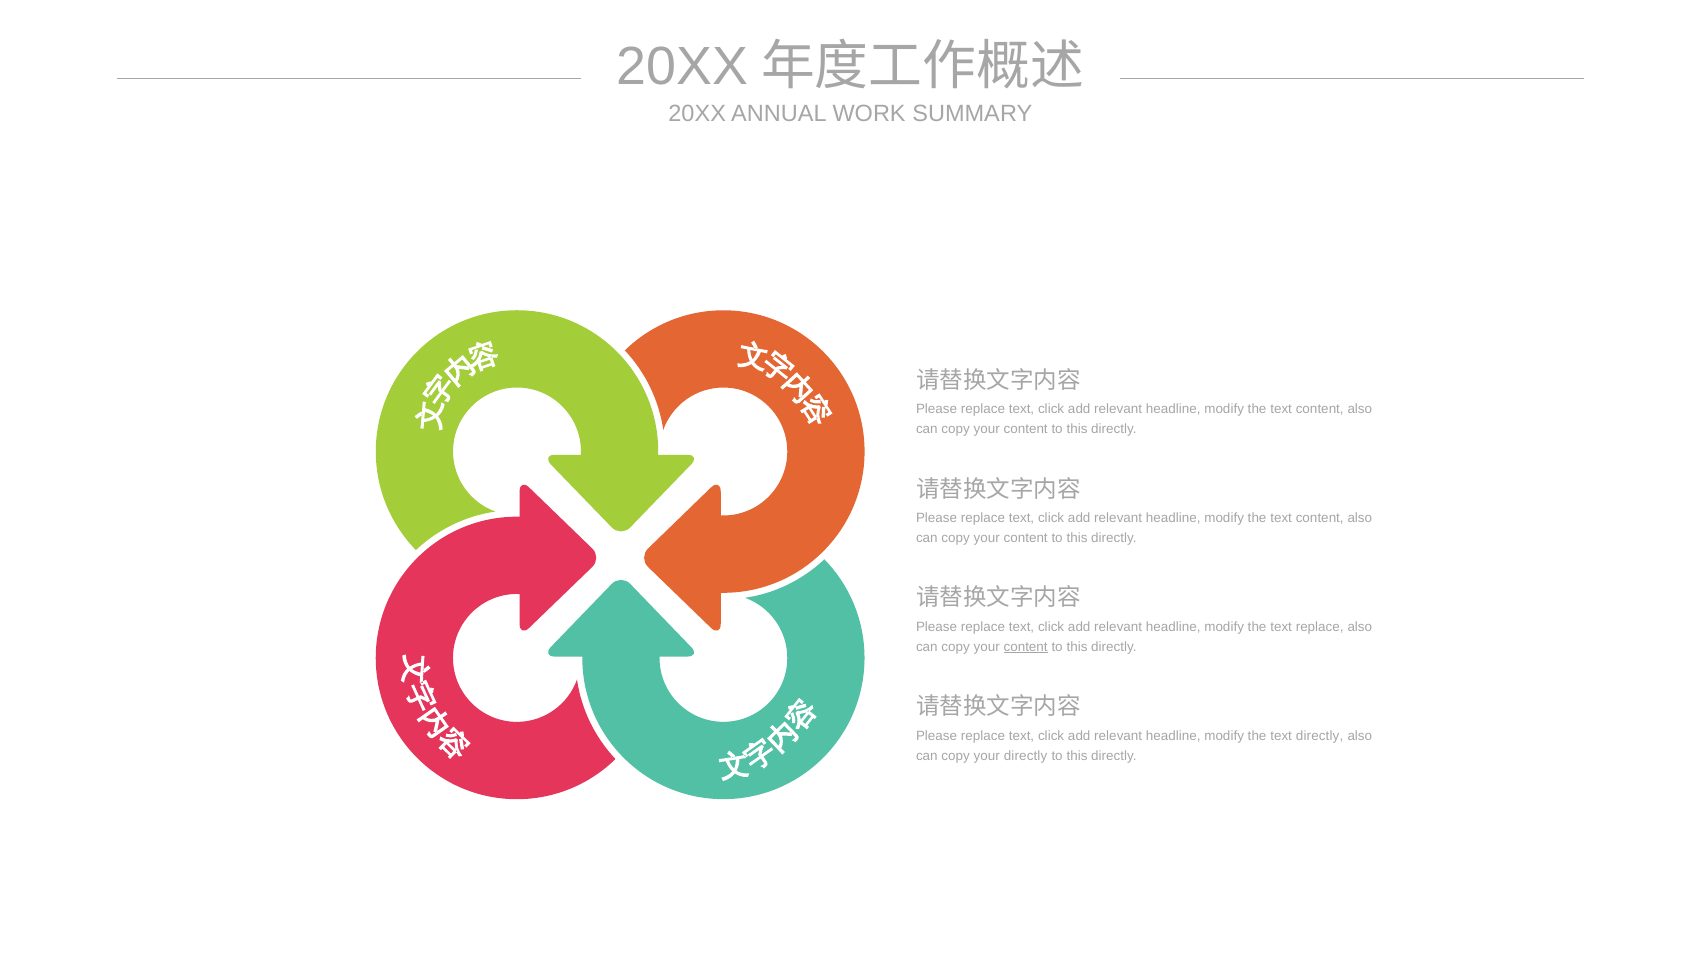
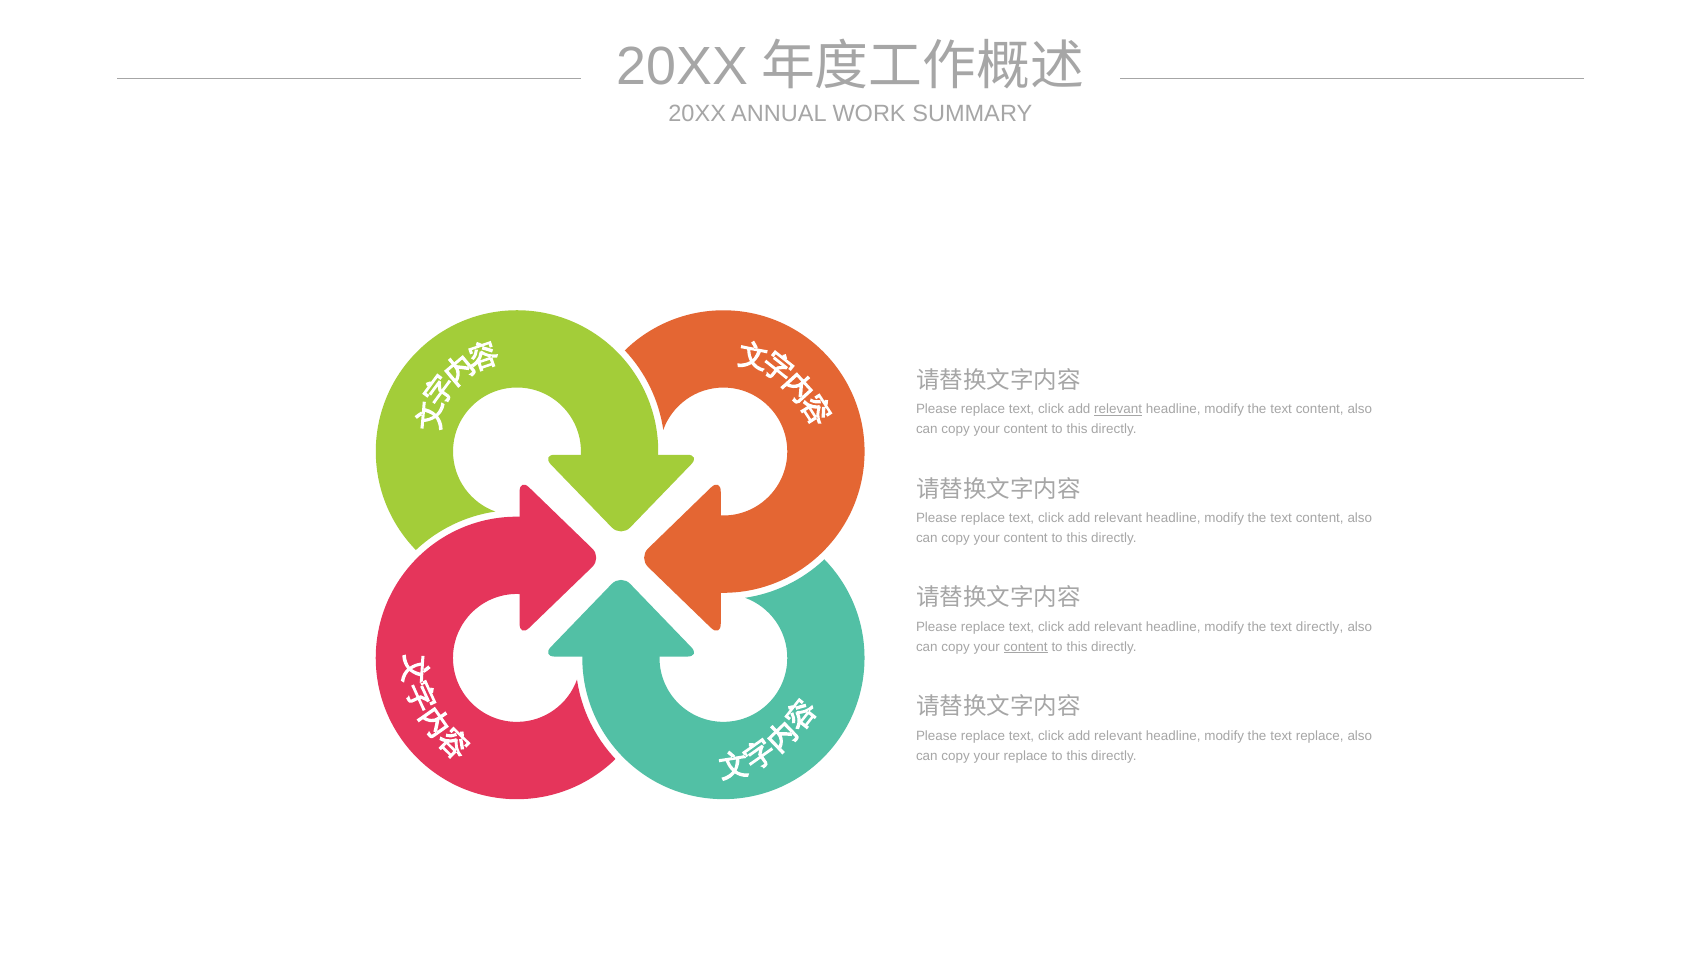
relevant underline: none -> present (1118, 409)
text replace: replace -> directly (1320, 627)
text directly: directly -> replace (1320, 736)
your directly: directly -> replace (1026, 756)
